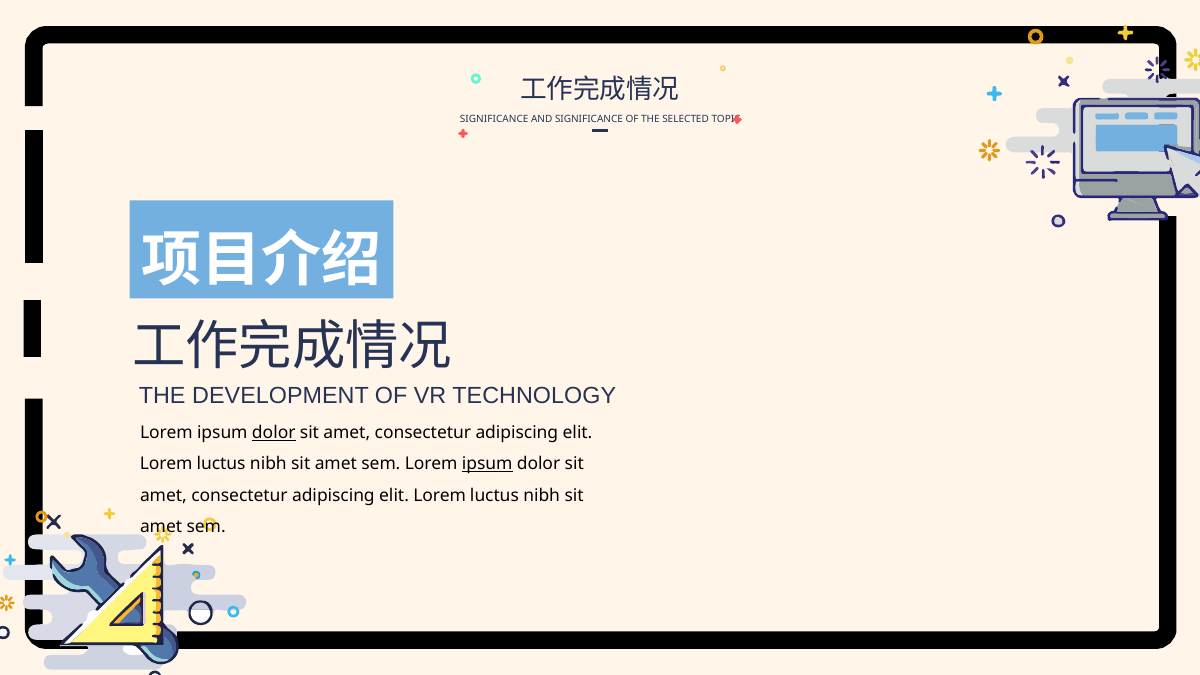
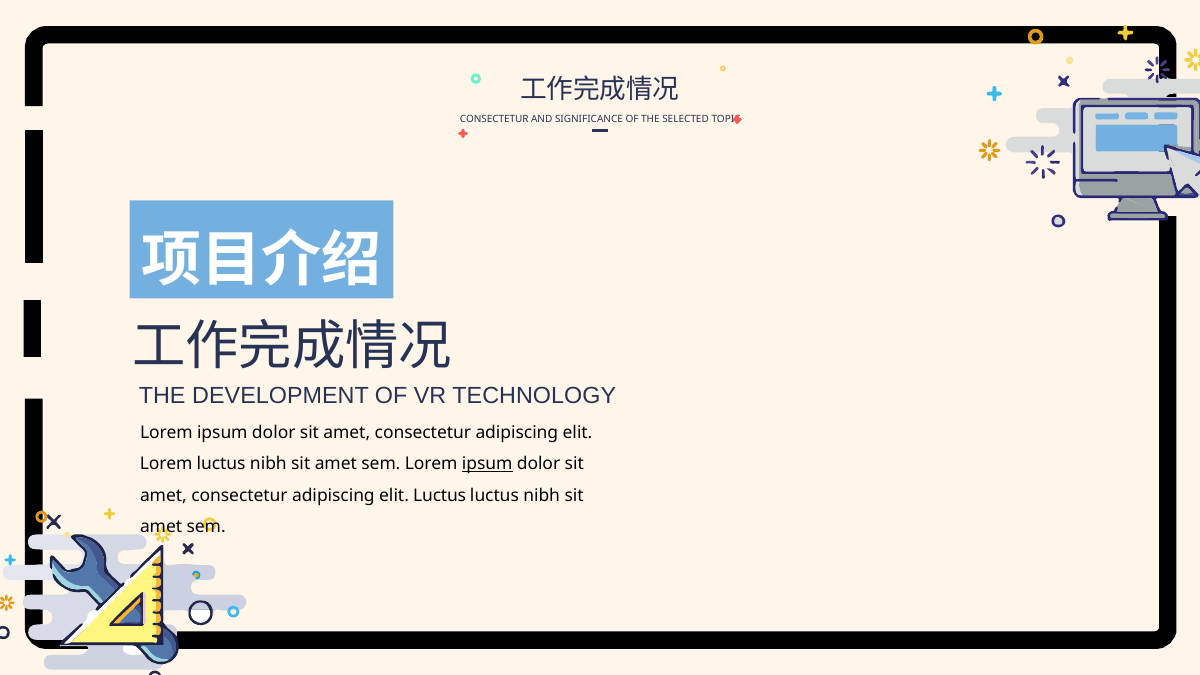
SIGNIFICANCE: SIGNIFICANCE -> CONSECTETUR (494, 119)
dolor underline: present -> none (274, 433)
Lorem: Lorem -> Luctus (440, 496)
